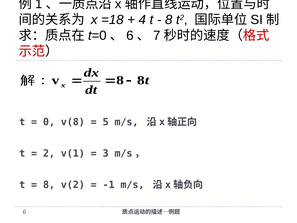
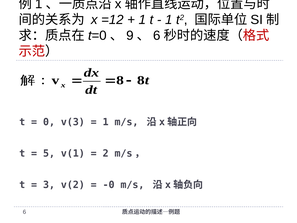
=18: =18 -> =12 (112, 20)
4: 4 -> 1 (142, 20)
8: 8 -> 1 (169, 20)
6: 6 -> 9 (130, 36)
7: 7 -> 6 (157, 36)
v(8: v(8 -> v(3 (73, 122)
5: 5 -> 1 (106, 122)
2: 2 -> 5 (49, 153)
3: 3 -> 2 (106, 153)
8: 8 -> 3 (49, 185)
-1: -1 -> -0 (109, 185)
